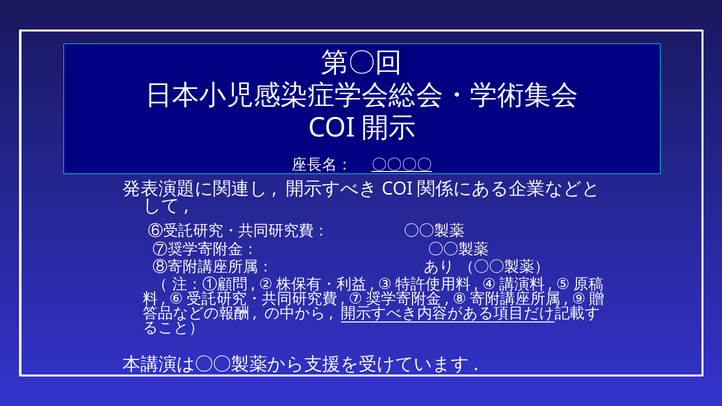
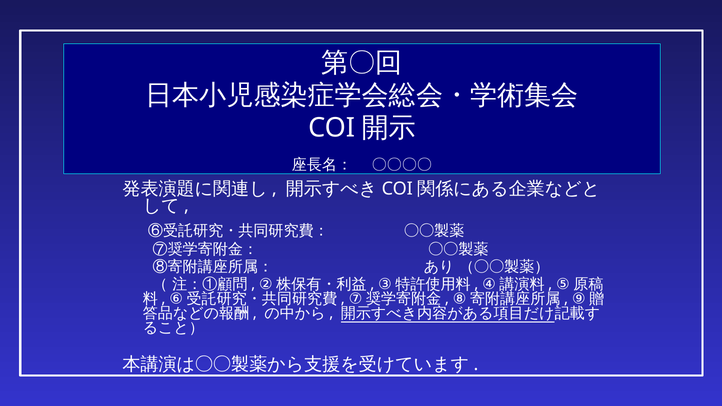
〇〇〇〇 underline: present -> none (402, 165)
